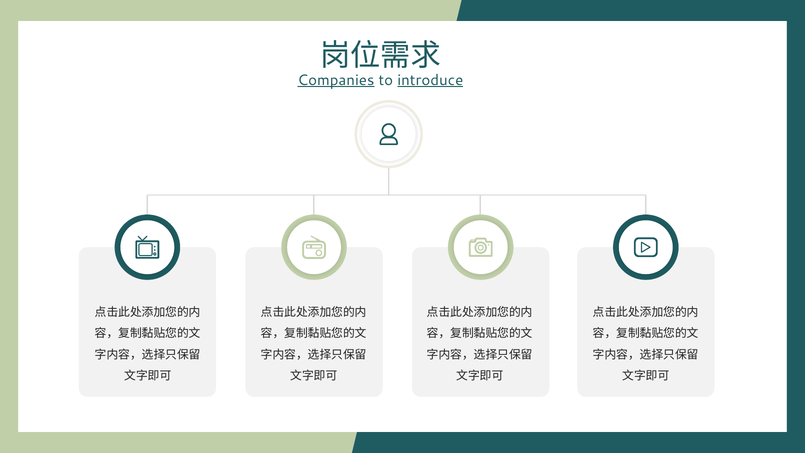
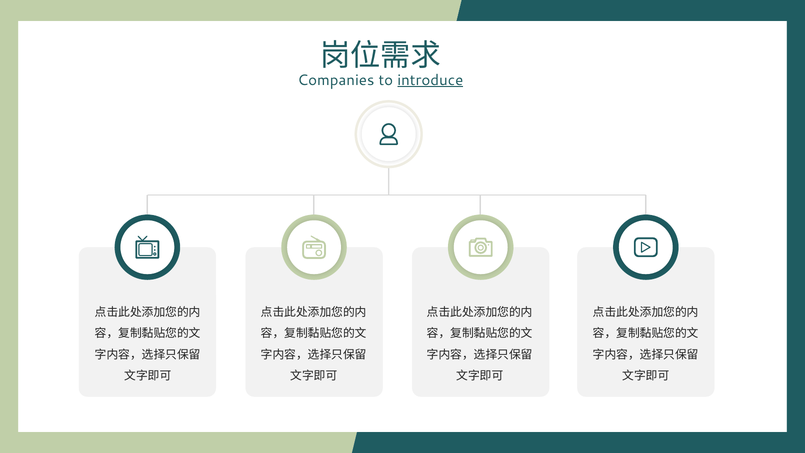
Companies underline: present -> none (336, 80)
